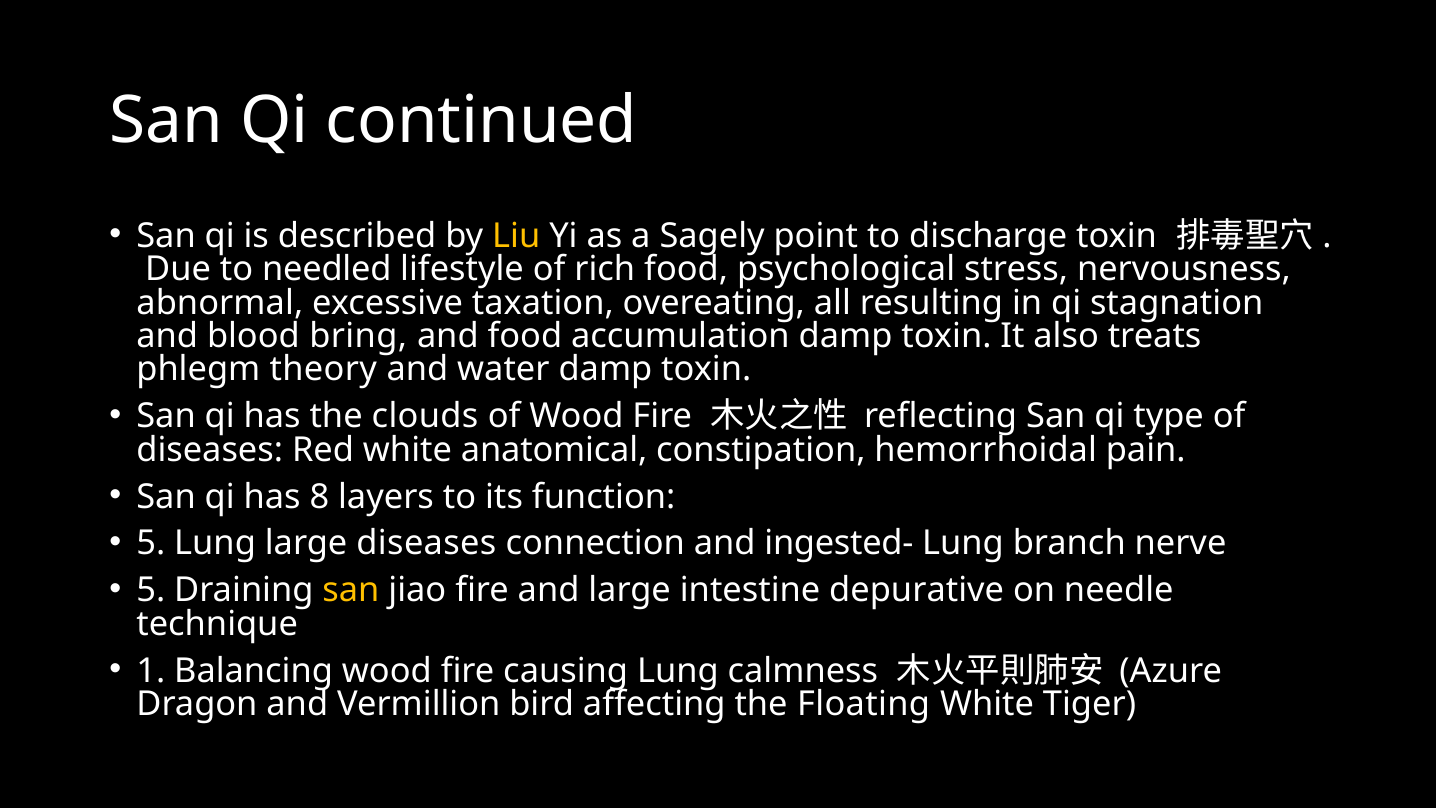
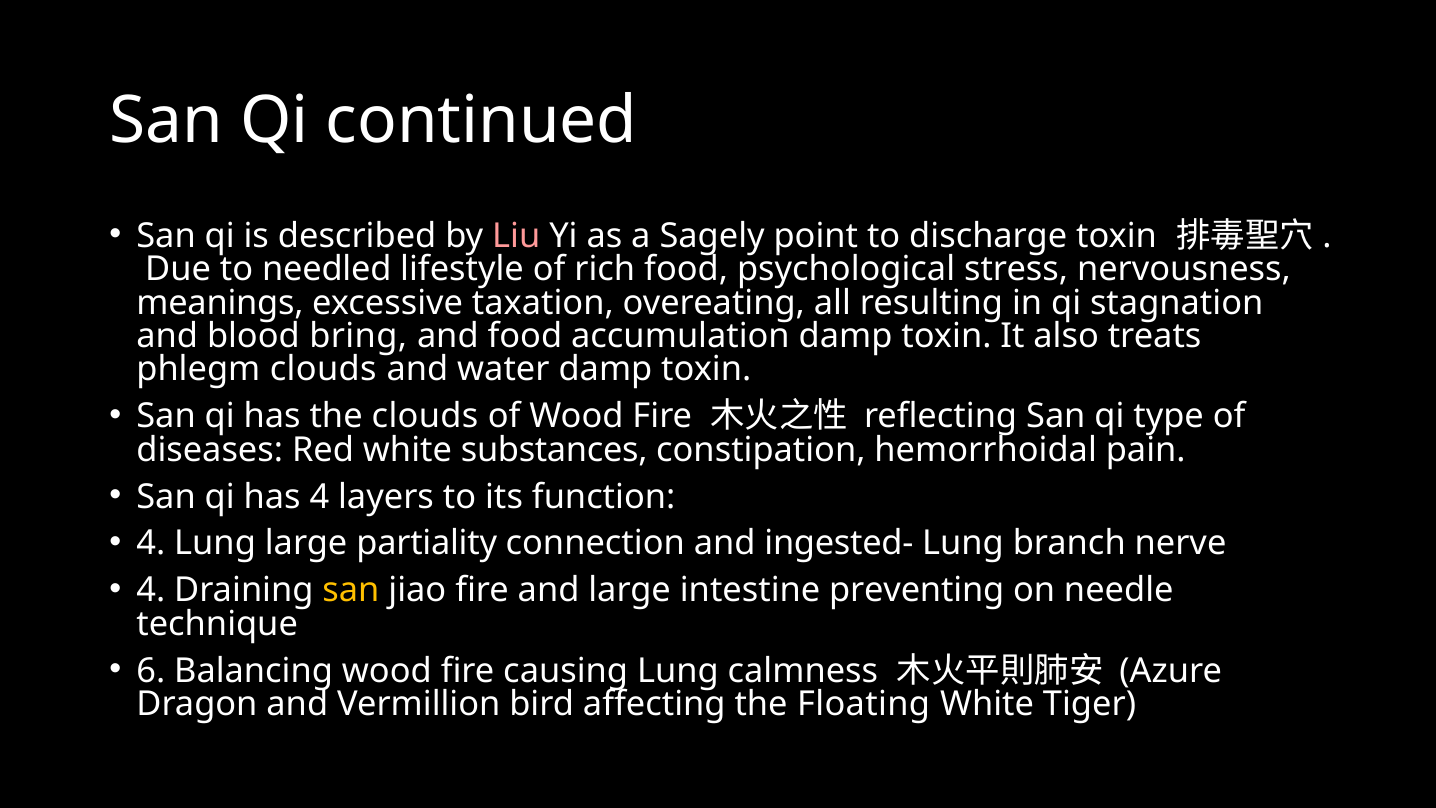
Liu colour: yellow -> pink (516, 236)
abnormal: abnormal -> meanings (220, 303)
phlegm theory: theory -> clouds (323, 369)
anatomical: anatomical -> substances (554, 450)
has 8: 8 -> 4 (319, 497)
5: 5 -> 4 (151, 543)
large diseases: diseases -> partiality (427, 543)
5: 5 -> 4 (151, 590)
depurative: depurative -> preventing (917, 590)
1: 1 -> 6 (151, 671)
